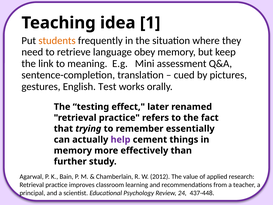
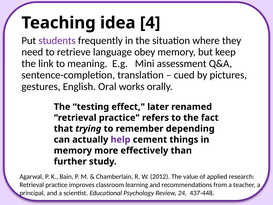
1: 1 -> 4 (150, 23)
students colour: orange -> purple (57, 41)
Test: Test -> Oral (107, 86)
essentially: essentially -> depending (190, 129)
